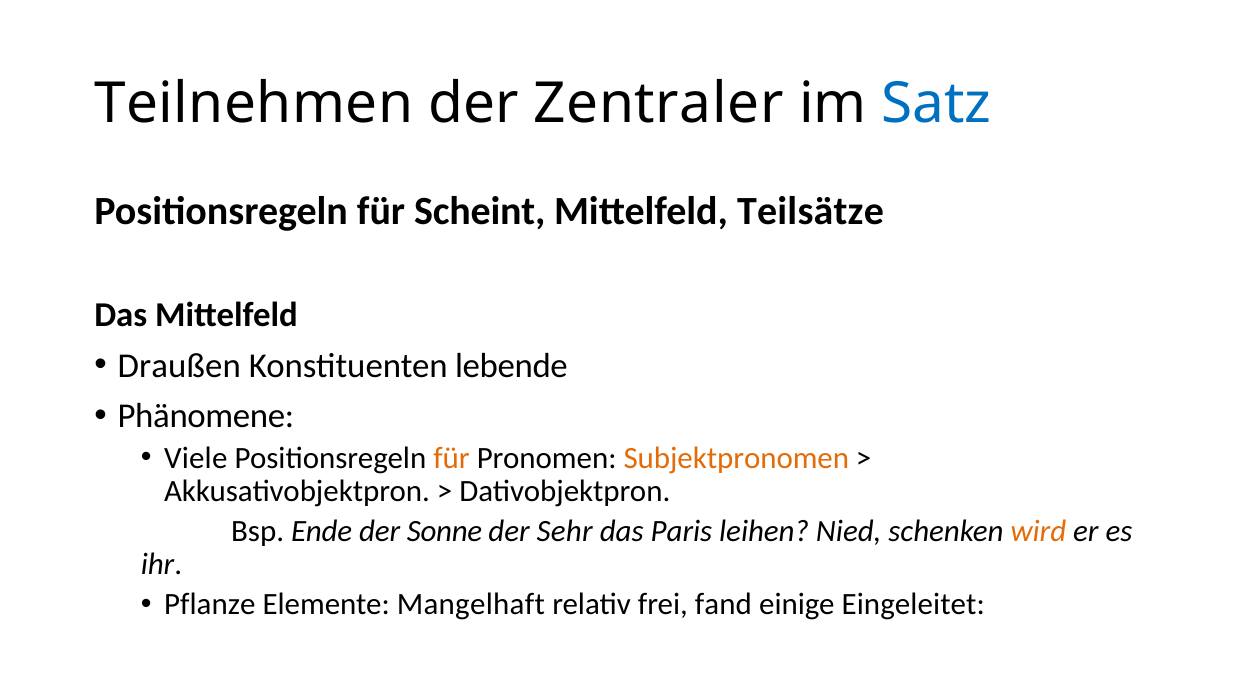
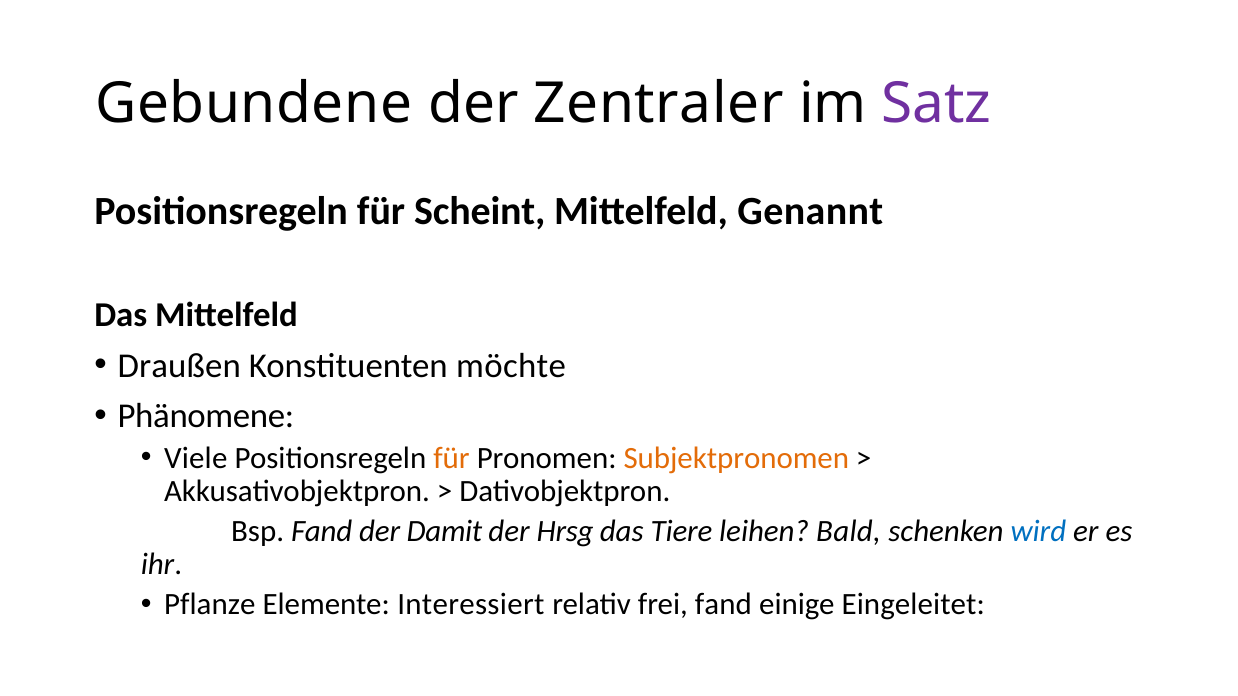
Teilnehmen: Teilnehmen -> Gebundene (254, 104)
Satz colour: blue -> purple (937, 104)
Teilsätze: Teilsätze -> Genannt (810, 211)
lebende: lebende -> möchte (511, 366)
Bsp Ende: Ende -> Fand (322, 532)
Sonne: Sonne -> Damit (445, 532)
Sehr: Sehr -> Hrsg (565, 532)
Paris: Paris -> Tiere (681, 532)
Nied: Nied -> Bald (849, 532)
wird colour: orange -> blue (1038, 532)
Mangelhaft: Mangelhaft -> Interessiert (471, 605)
